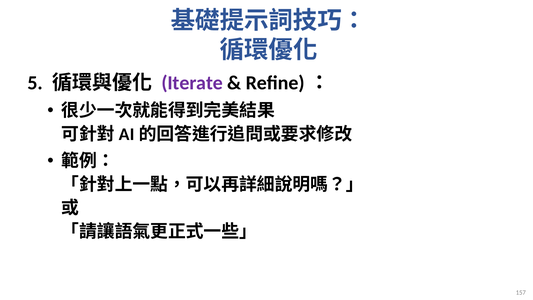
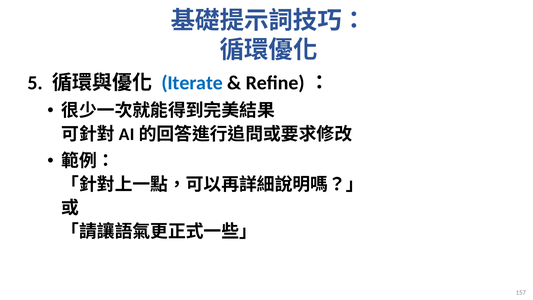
Iterate colour: purple -> blue (192, 83)
